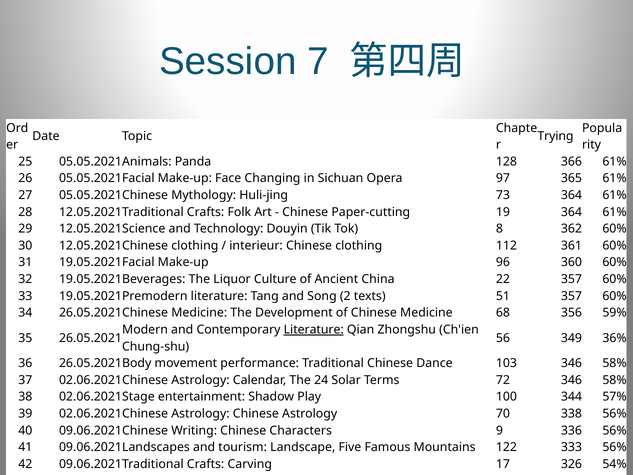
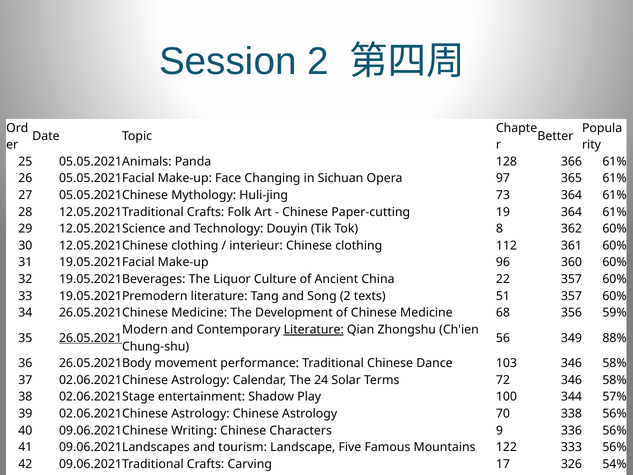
Session 7: 7 -> 2 (318, 61)
Trying: Trying -> Better (555, 136)
26.05.2021 underline: none -> present (91, 338)
349 36%: 36% -> 88% (615, 338)
